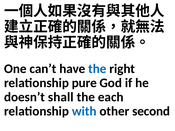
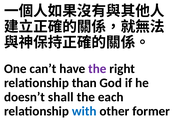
the colour: blue -> purple (97, 69)
pure: pure -> than (84, 83)
second: second -> former (151, 111)
